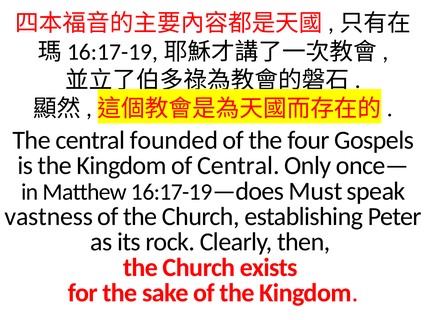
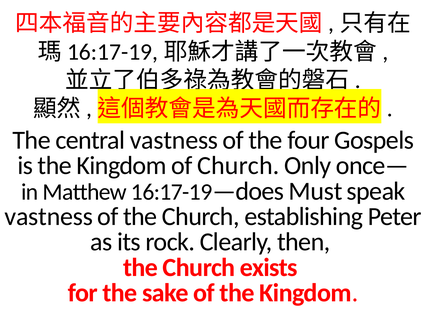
central founded: founded -> vastness (174, 140)
of Central: Central -> Church (238, 165)
